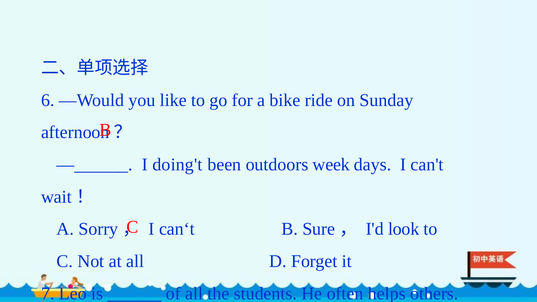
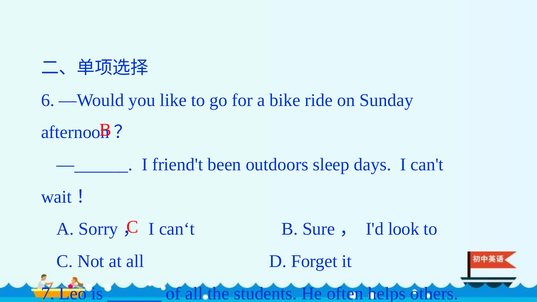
doing't: doing't -> friend't (178, 165)
week: week -> sleep (331, 165)
